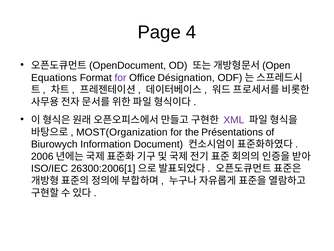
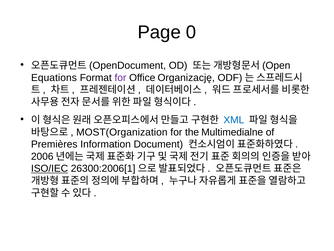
4: 4 -> 0 (191, 32)
Désignation: Désignation -> Organizację (186, 78)
XML colour: purple -> blue (234, 120)
Présentations: Présentations -> Multimedialne (232, 132)
Biurowych: Biurowych -> Premières (54, 144)
ISO/IEC underline: none -> present (50, 168)
